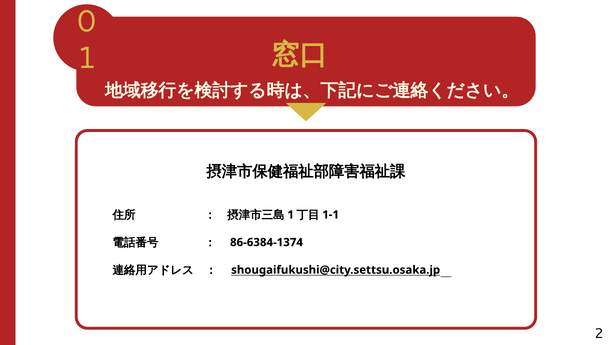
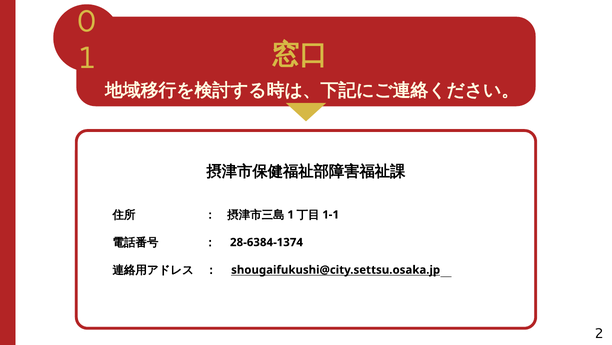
86-6384-1374: 86-6384-1374 -> 28-6384-1374 (266, 242)
